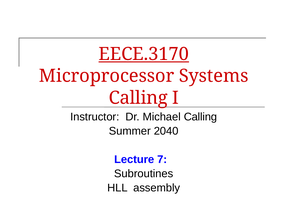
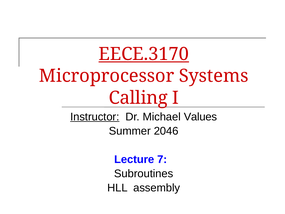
Instructor underline: none -> present (95, 117)
Michael Calling: Calling -> Values (200, 117)
2040: 2040 -> 2046 (166, 131)
